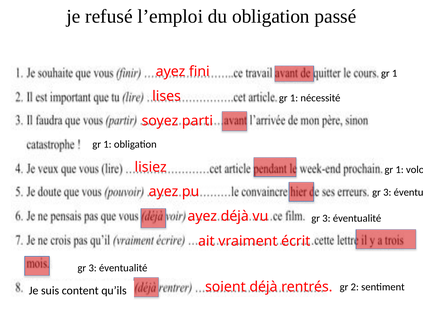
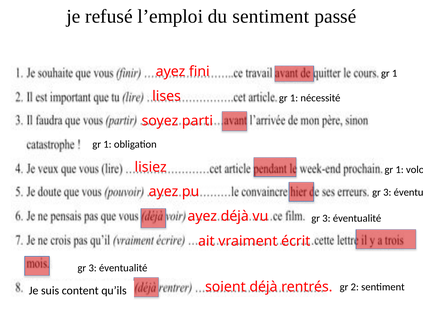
du obligation: obligation -> sentiment (271, 16)
